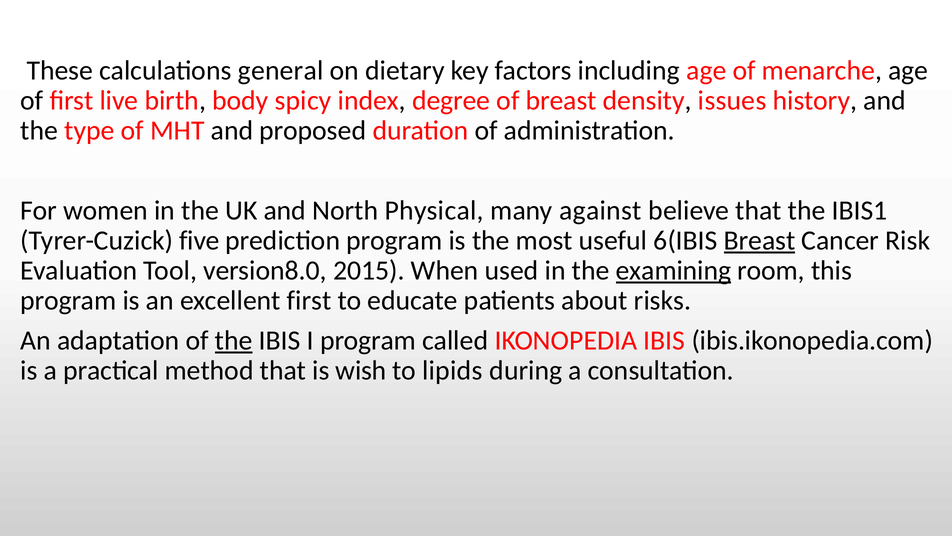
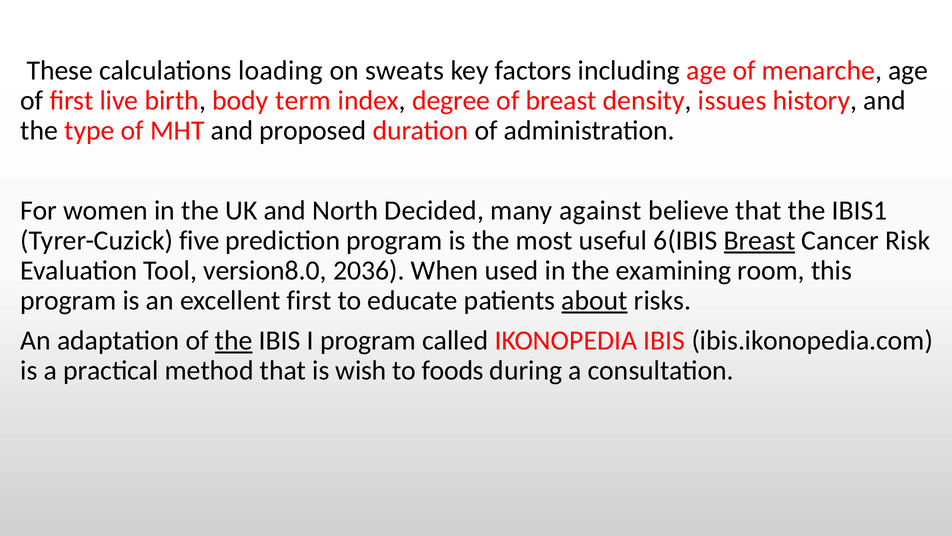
general: general -> loading (281, 70)
dietary: dietary -> sweats (405, 70)
spicy: spicy -> term (303, 100)
Physical: Physical -> Decided (434, 210)
2015: 2015 -> 2036 (369, 270)
examining underline: present -> none (673, 270)
about underline: none -> present (595, 300)
lipids: lipids -> foods (453, 370)
